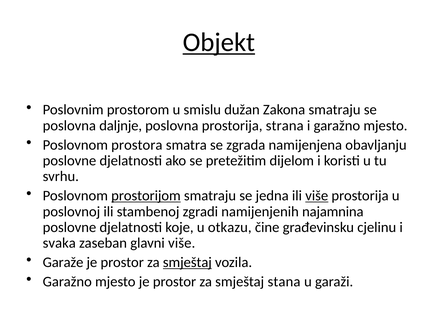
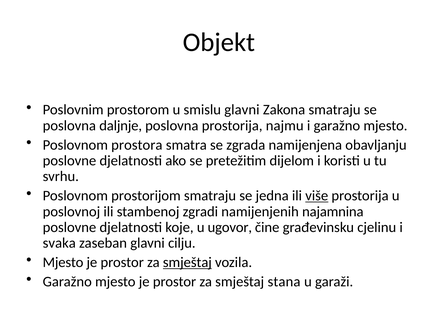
Objekt underline: present -> none (219, 42)
smislu dužan: dužan -> glavni (242, 110)
strana: strana -> najmu (285, 125)
prostorijom underline: present -> none (146, 195)
otkazu: otkazu -> ugovor (230, 227)
glavni više: više -> cilju (182, 243)
Garaže: Garaže -> Mjesto (63, 262)
